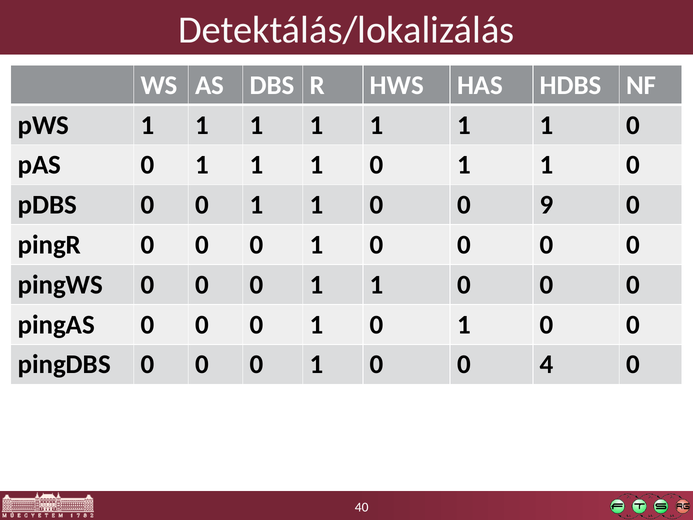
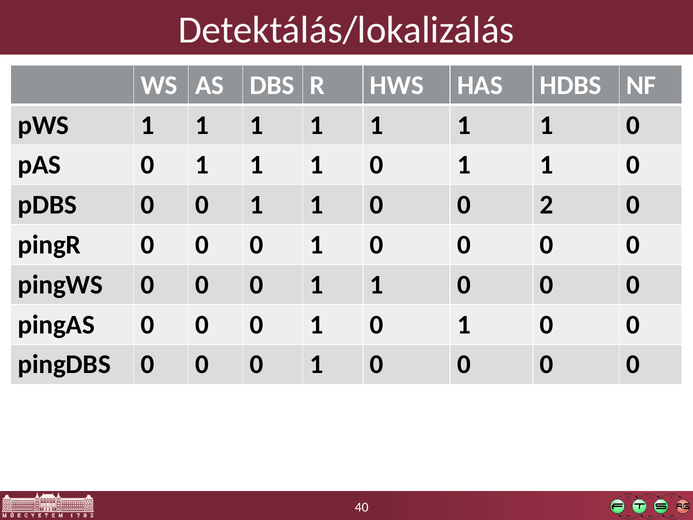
9: 9 -> 2 (547, 205)
4: 4 -> 0 (547, 364)
